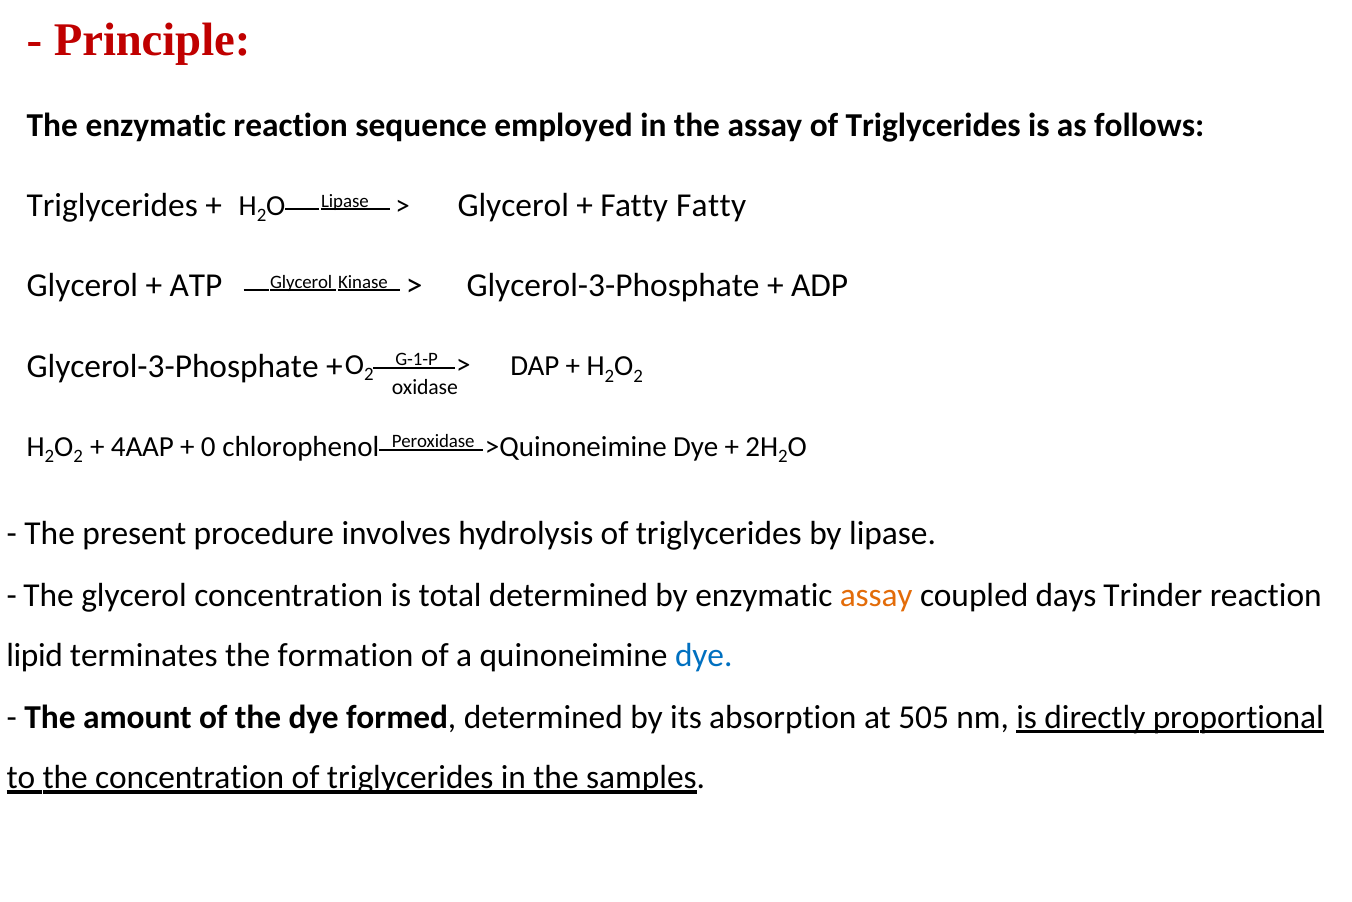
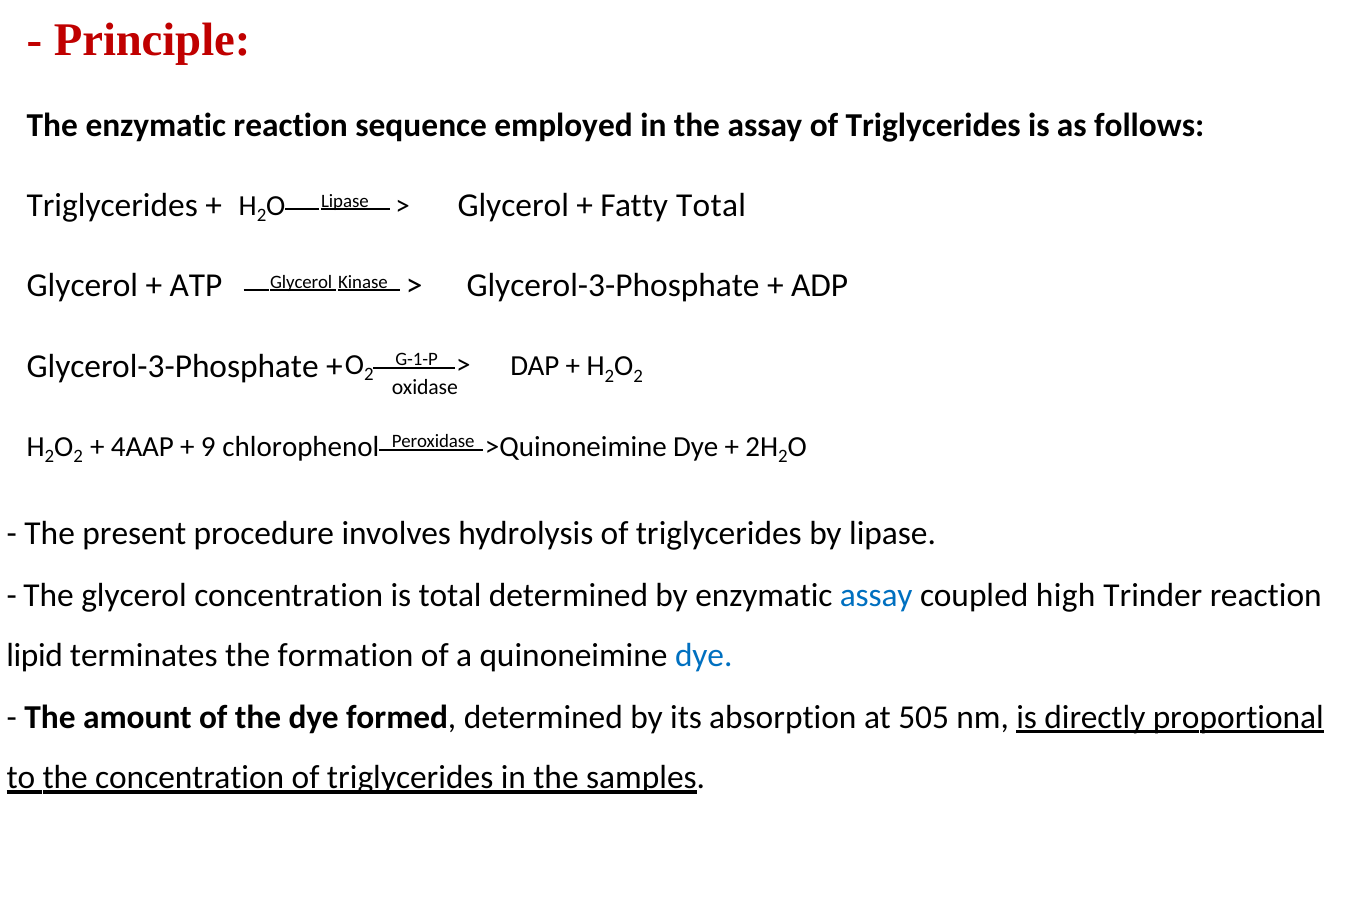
Fatty Fatty: Fatty -> Total (711, 206)
0: 0 -> 9 (208, 446)
assay colour: orange -> blue (876, 595)
days: days -> high (1066, 595)
